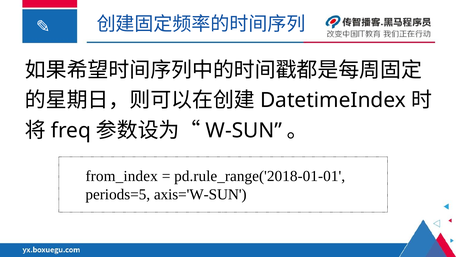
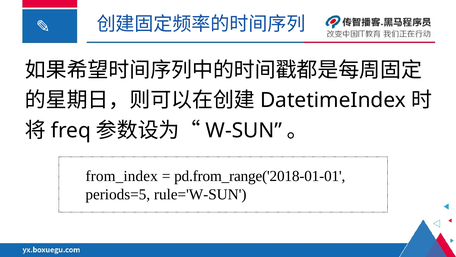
pd.rule_range('2018-01-01: pd.rule_range('2018-01-01 -> pd.from_range('2018-01-01 (260, 176)
axis='W-SUN: axis='W-SUN -> rule='W-SUN (200, 194)
